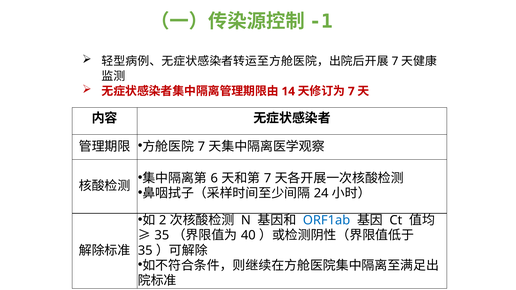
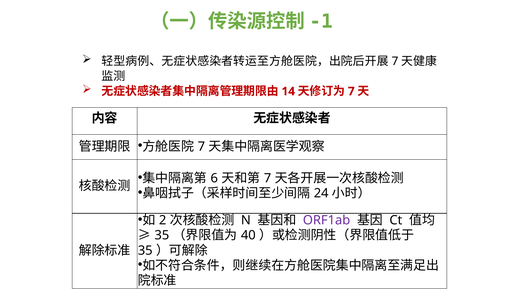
ORF1ab colour: blue -> purple (327, 221)
